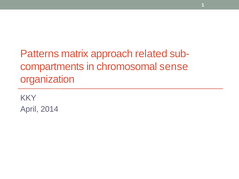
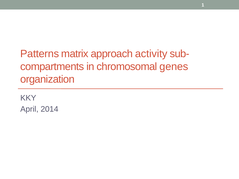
related: related -> activity (151, 54)
sense: sense -> genes (174, 67)
